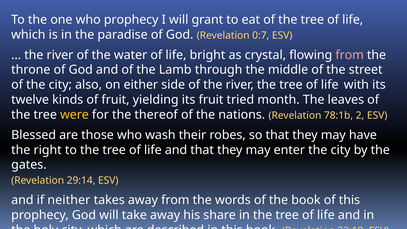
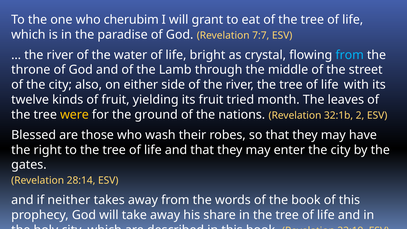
who prophecy: prophecy -> cherubim (131, 20)
0:7: 0:7 -> 7:7 (261, 35)
from colour: pink -> light blue (350, 55)
thereof: thereof -> ground (156, 115)
78:1b: 78:1b -> 32:1b (339, 115)
29:14: 29:14 -> 28:14 (81, 180)
